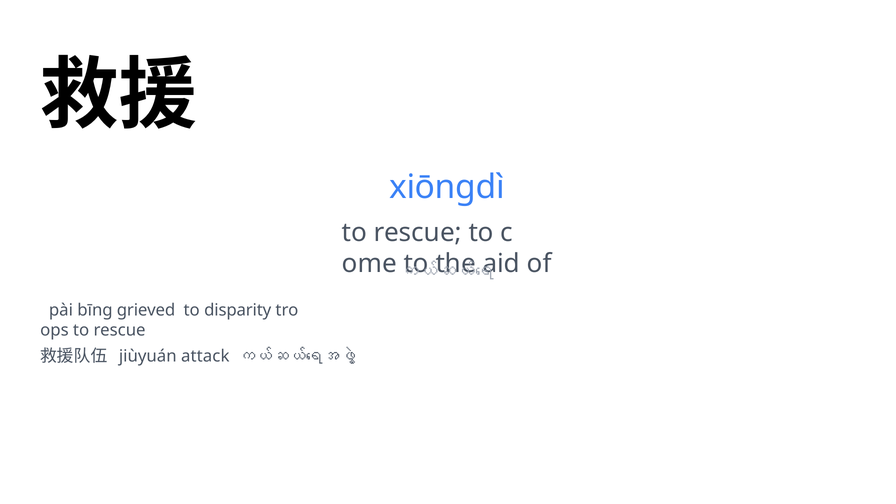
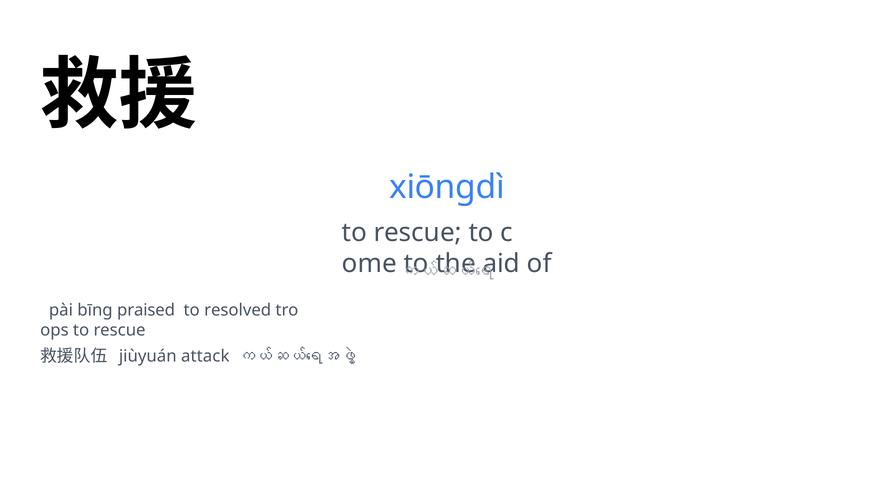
grieved: grieved -> praised (146, 310)
disparity: disparity -> resolved (238, 310)
